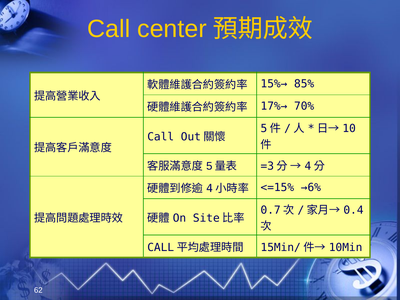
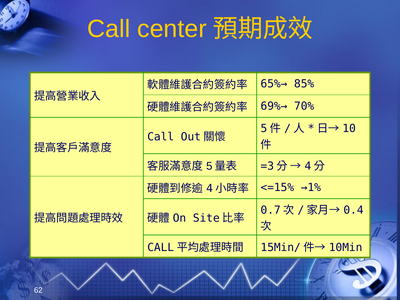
15%→: 15%→ -> 65%→ (274, 84)
17%→: 17%→ -> 69%→ (274, 106)
→6%: →6% -> →1% (311, 188)
